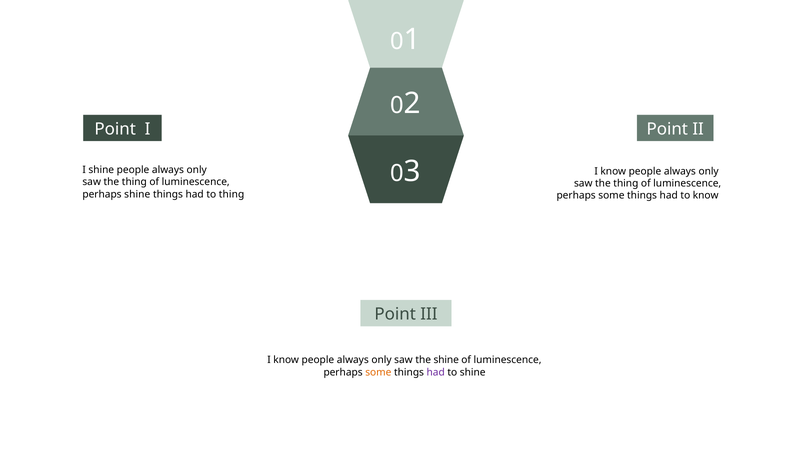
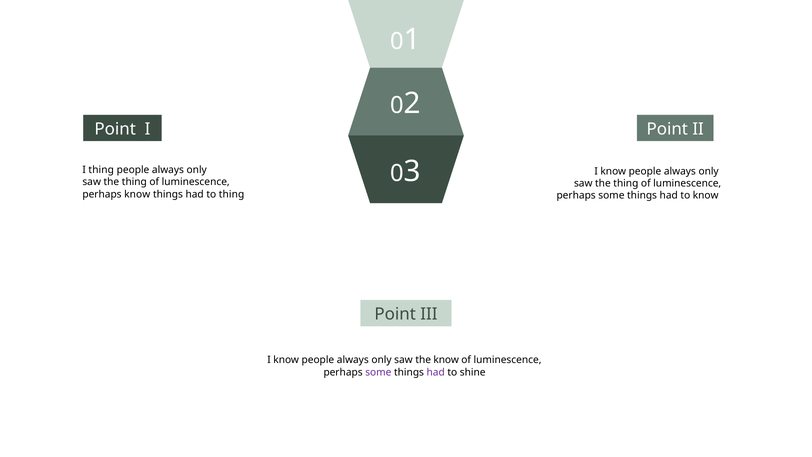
I shine: shine -> thing (101, 170)
perhaps shine: shine -> know (137, 194)
the shine: shine -> know (446, 360)
some colour: orange -> purple (378, 372)
